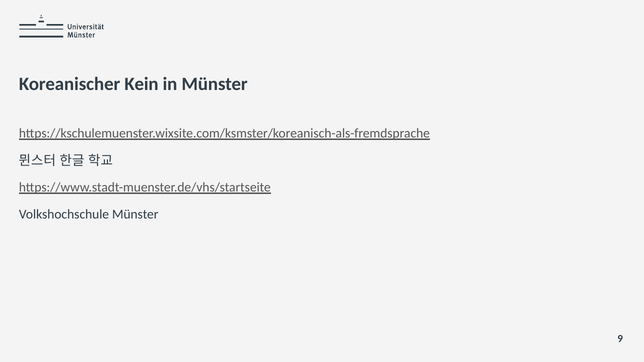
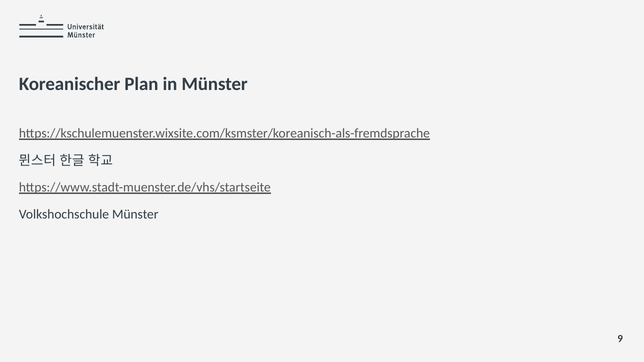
Kein: Kein -> Plan (141, 84)
